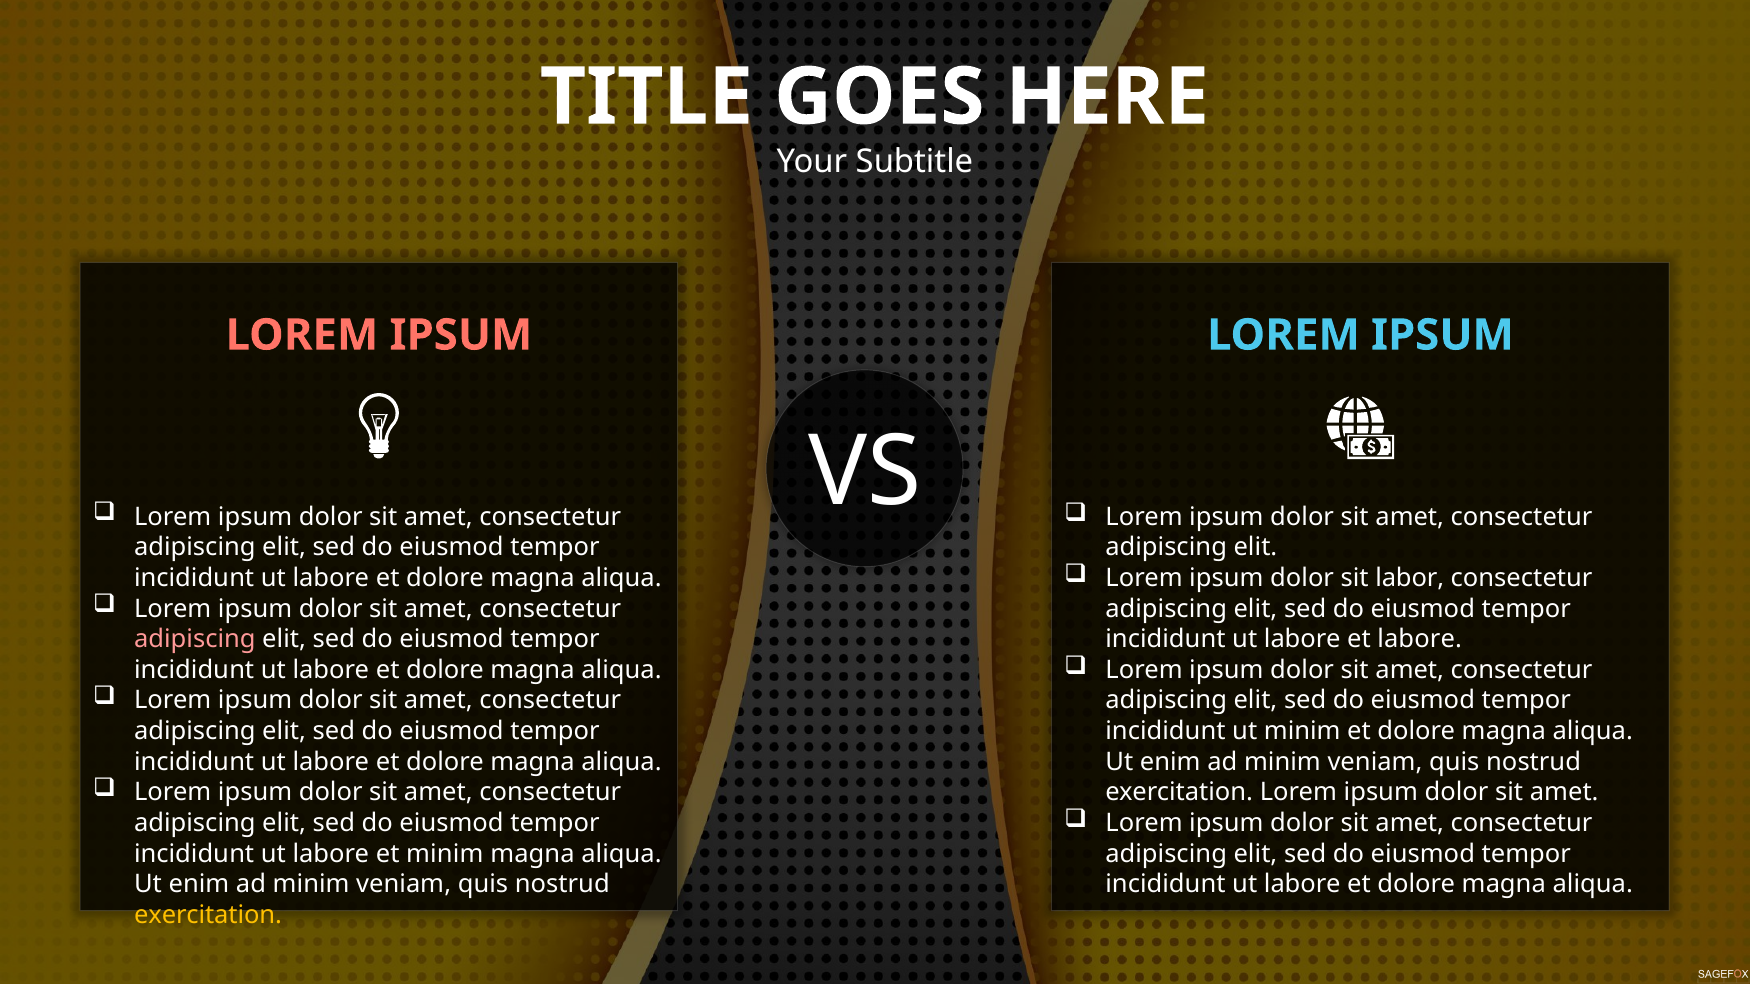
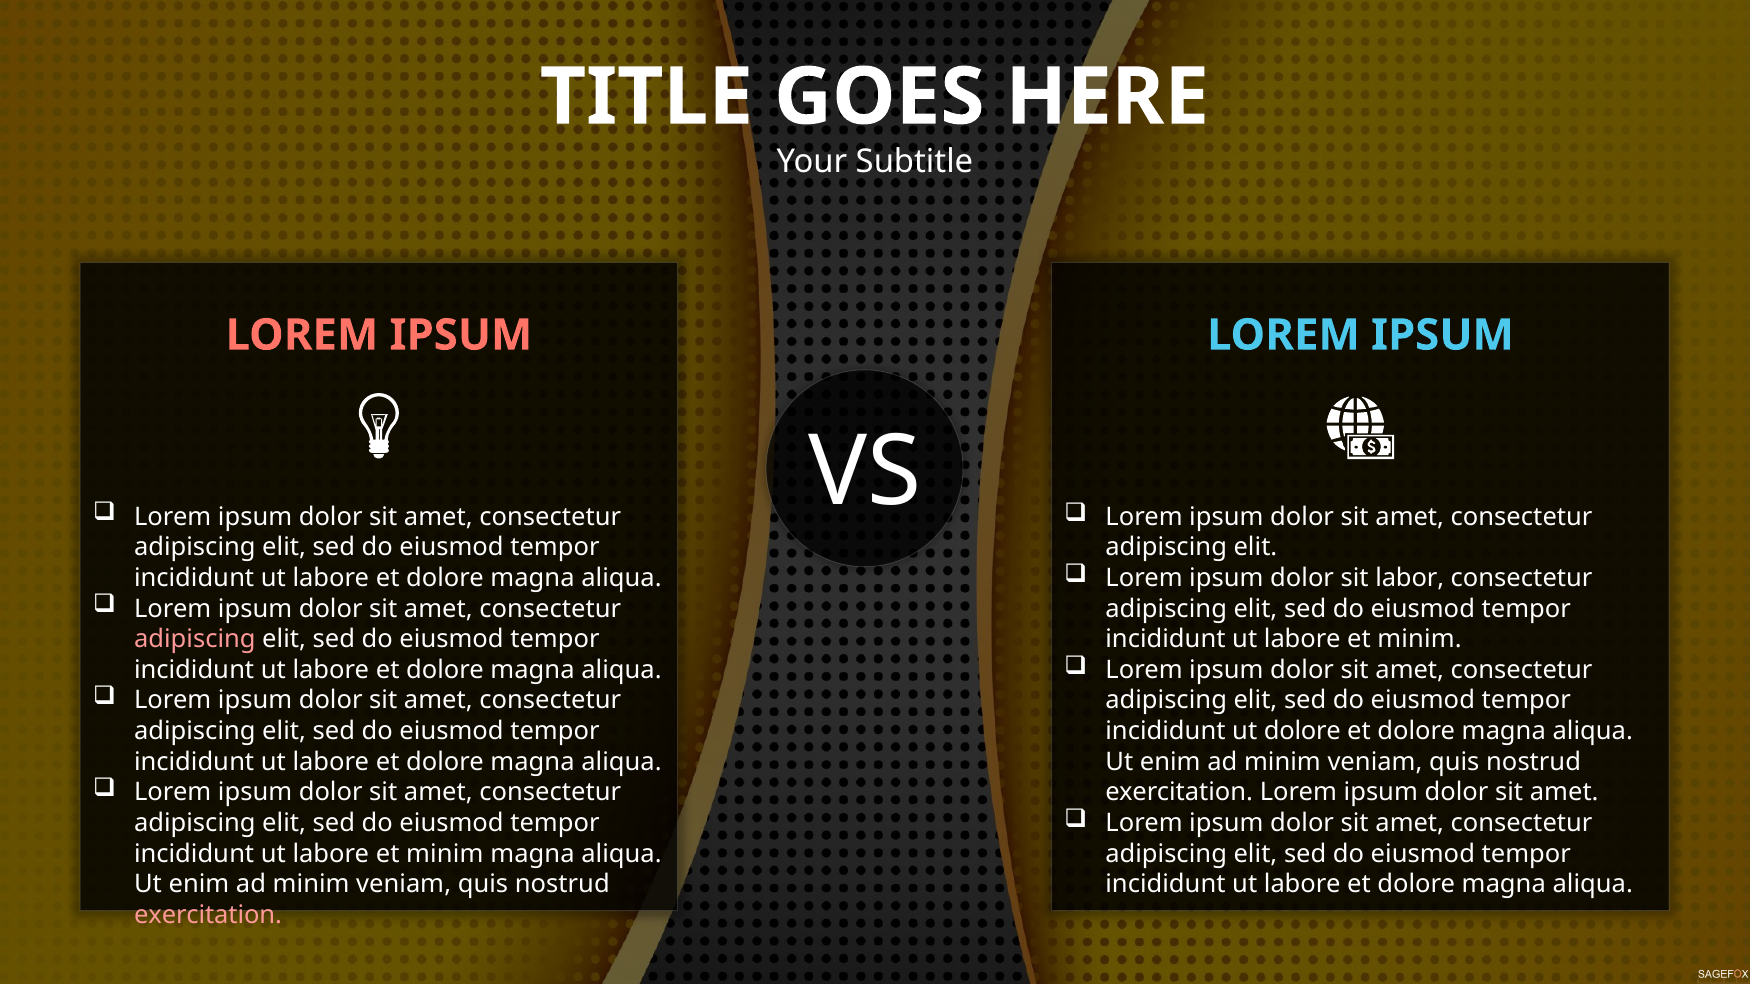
labore: labore -> minim (1420, 640)
ut minim: minim -> dolore (1302, 731)
exercitation colour: yellow -> pink (208, 915)
